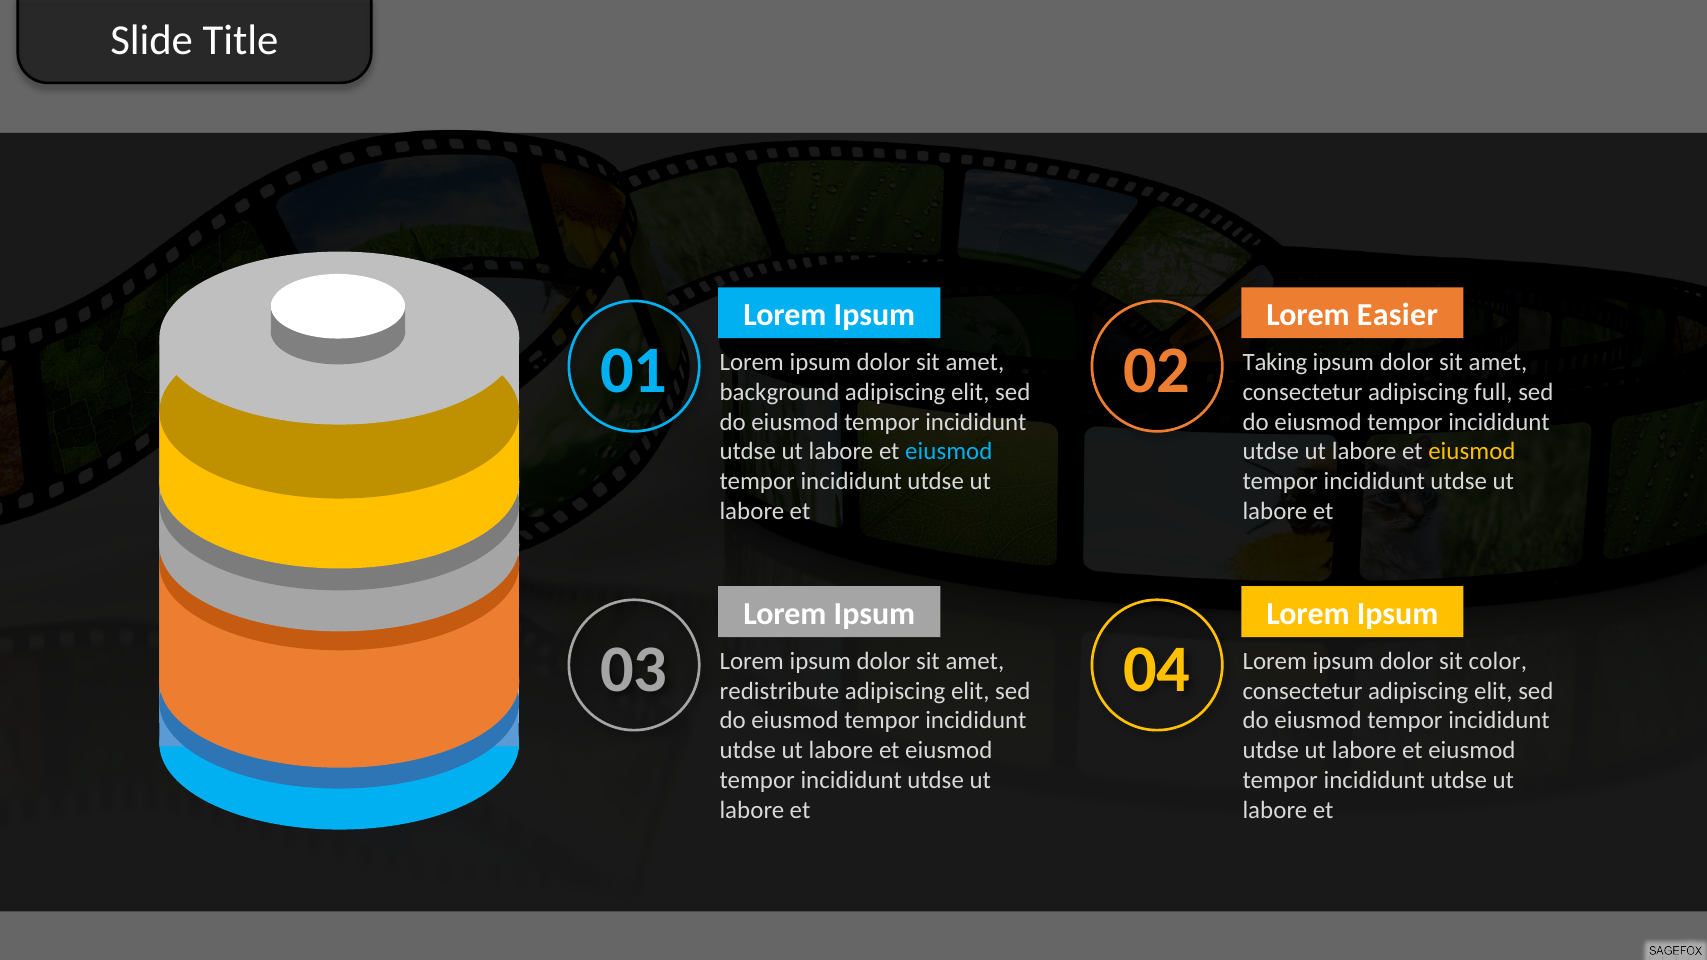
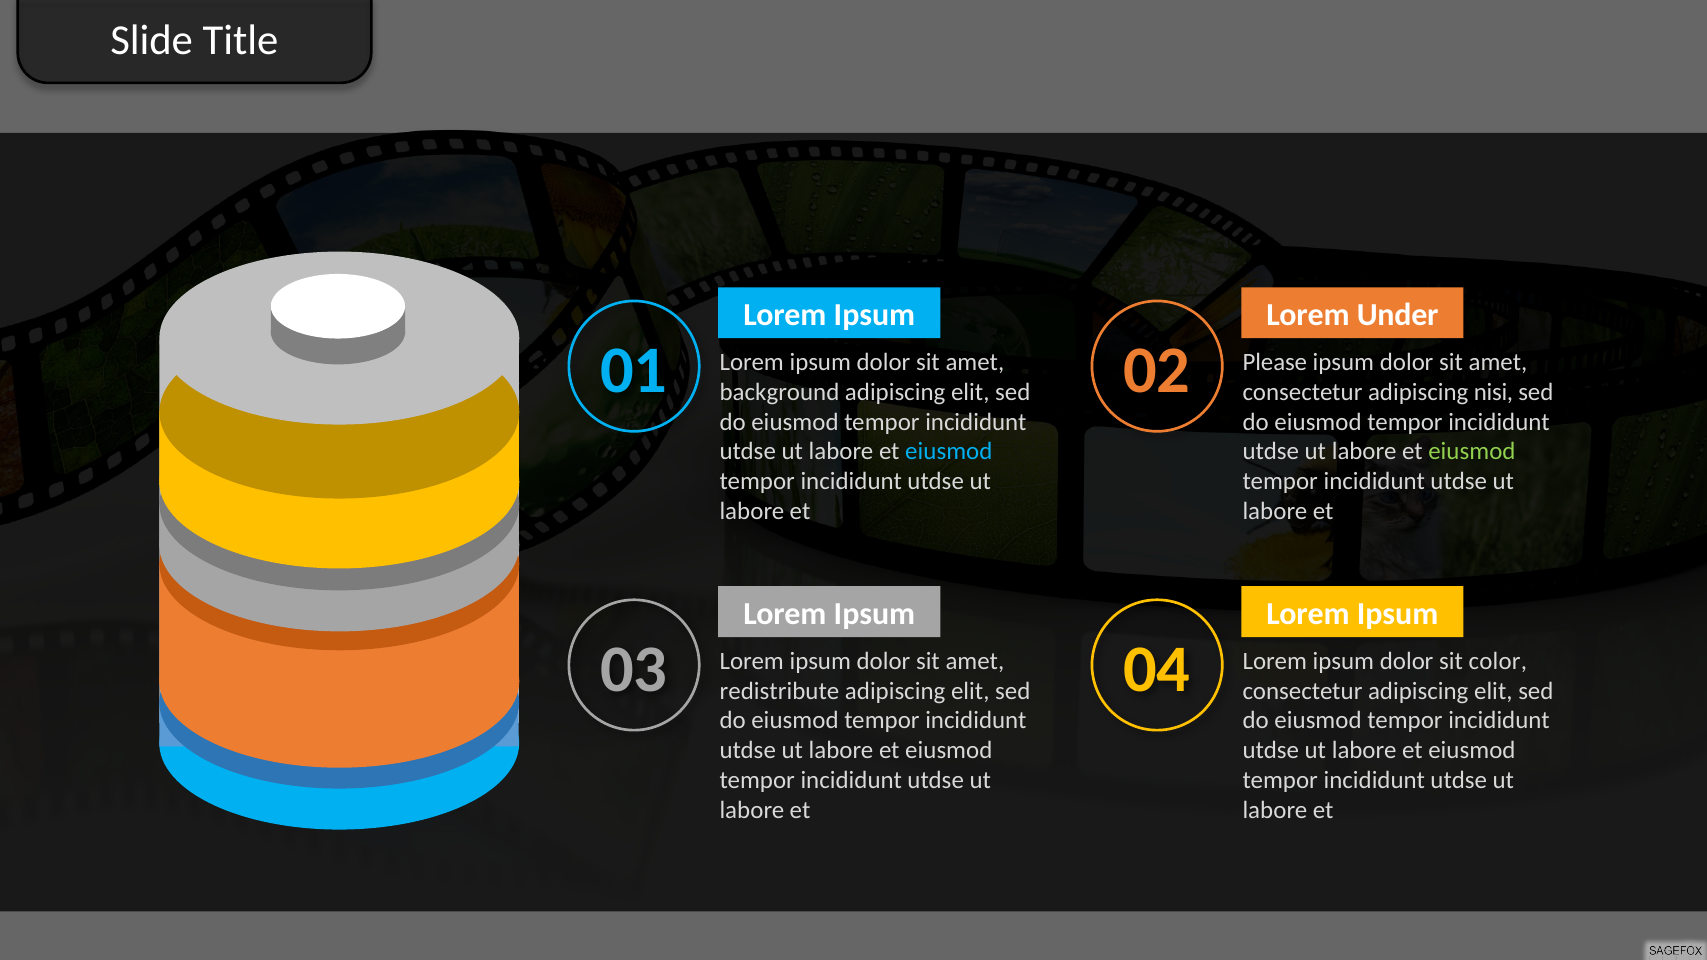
Easier: Easier -> Under (1398, 315)
Taking: Taking -> Please (1275, 362)
full: full -> nisi (1493, 392)
eiusmod colour: yellow -> light green (1472, 452)
